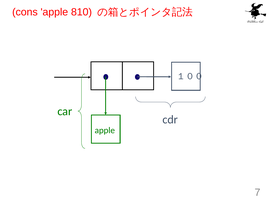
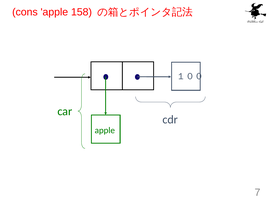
810: 810 -> 158 (81, 12)
